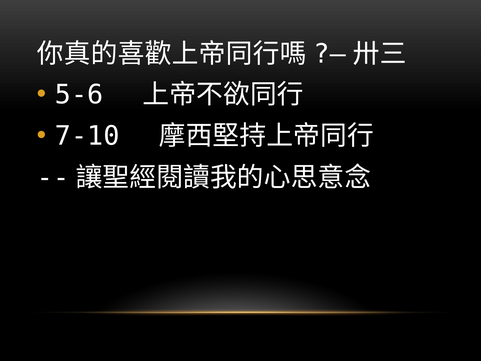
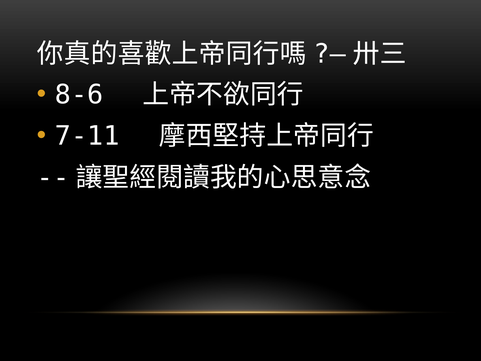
5-6: 5-6 -> 8-6 (79, 95)
7-10: 7-10 -> 7-11 (87, 136)
